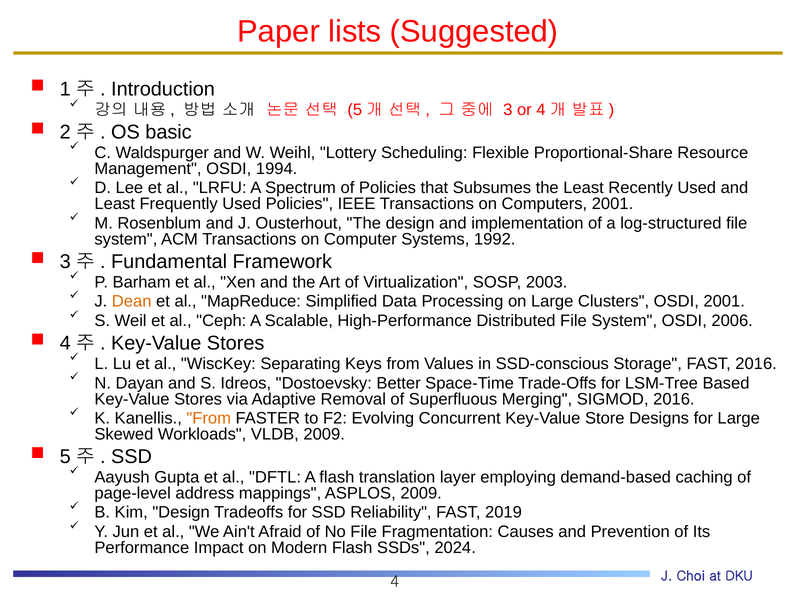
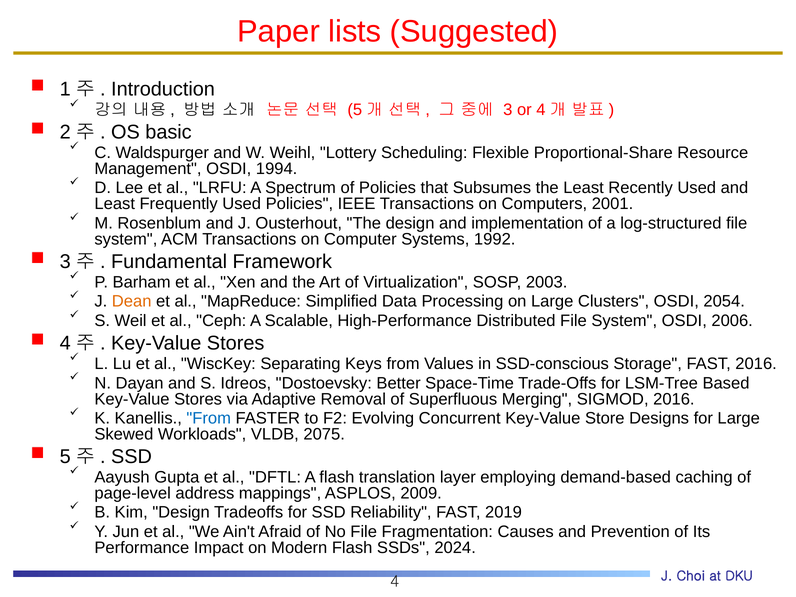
OSDI 2001: 2001 -> 2054 (724, 301)
From colour: orange -> blue (209, 418)
VLDB 2009: 2009 -> 2075 (324, 434)
